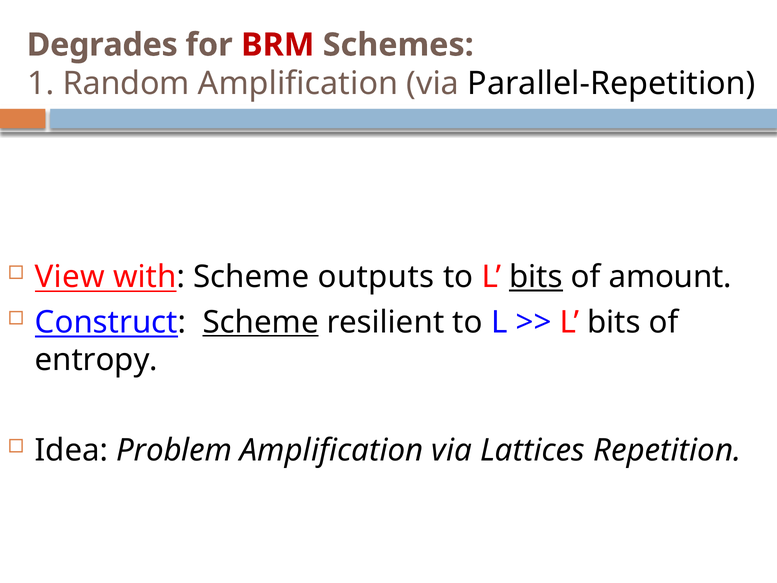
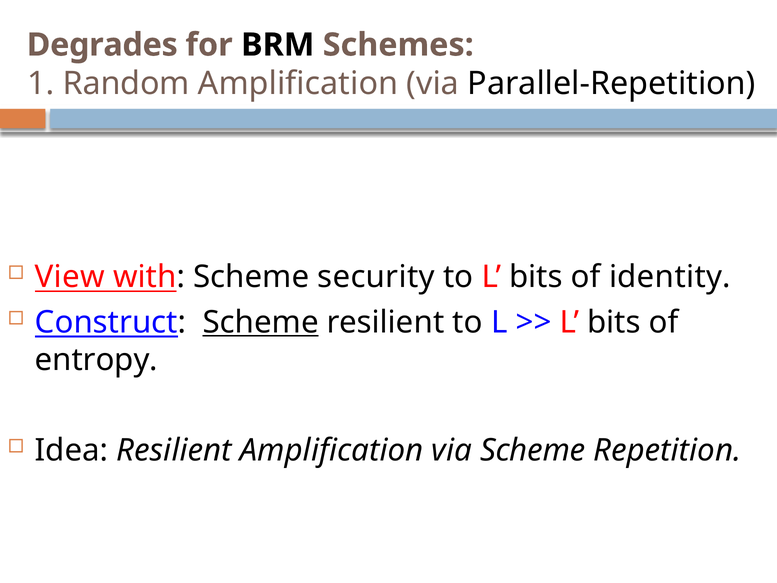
BRM colour: red -> black (278, 45)
outputs: outputs -> security (376, 277)
bits underline: present -> none (536, 277)
amount: amount -> identity (670, 277)
Idea Problem: Problem -> Resilient (174, 450)
via Lattices: Lattices -> Scheme (533, 450)
